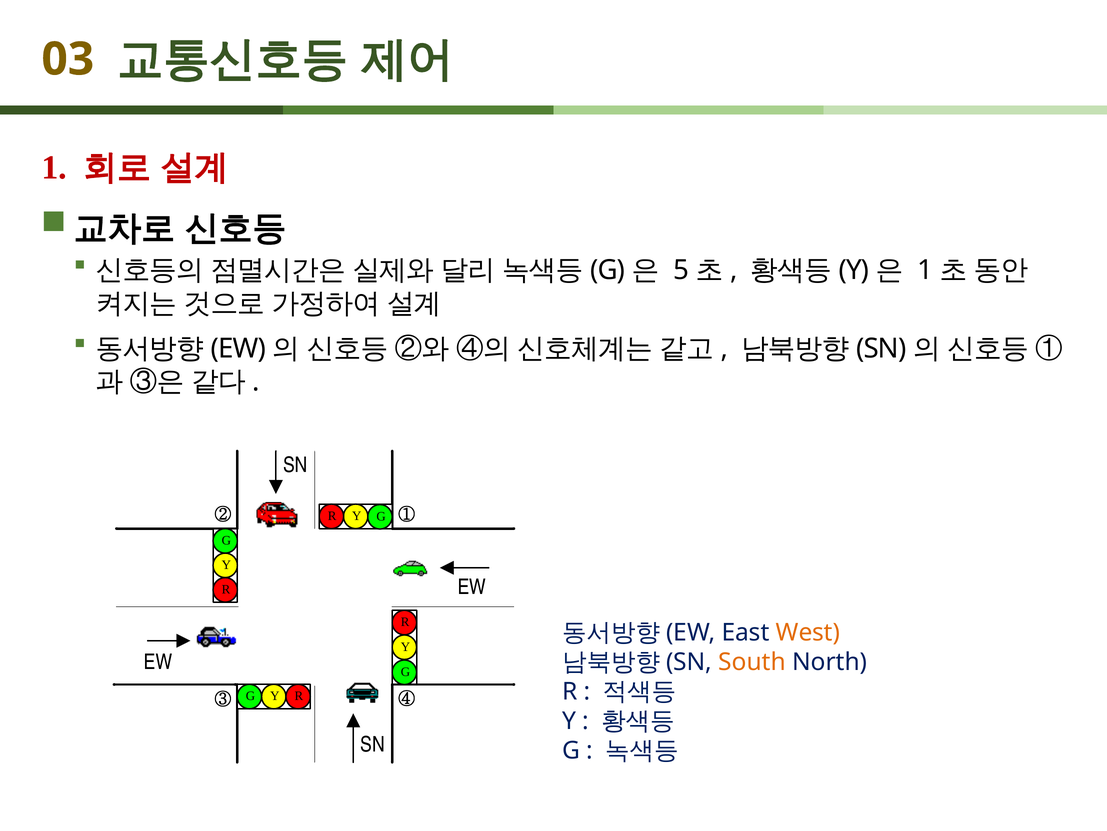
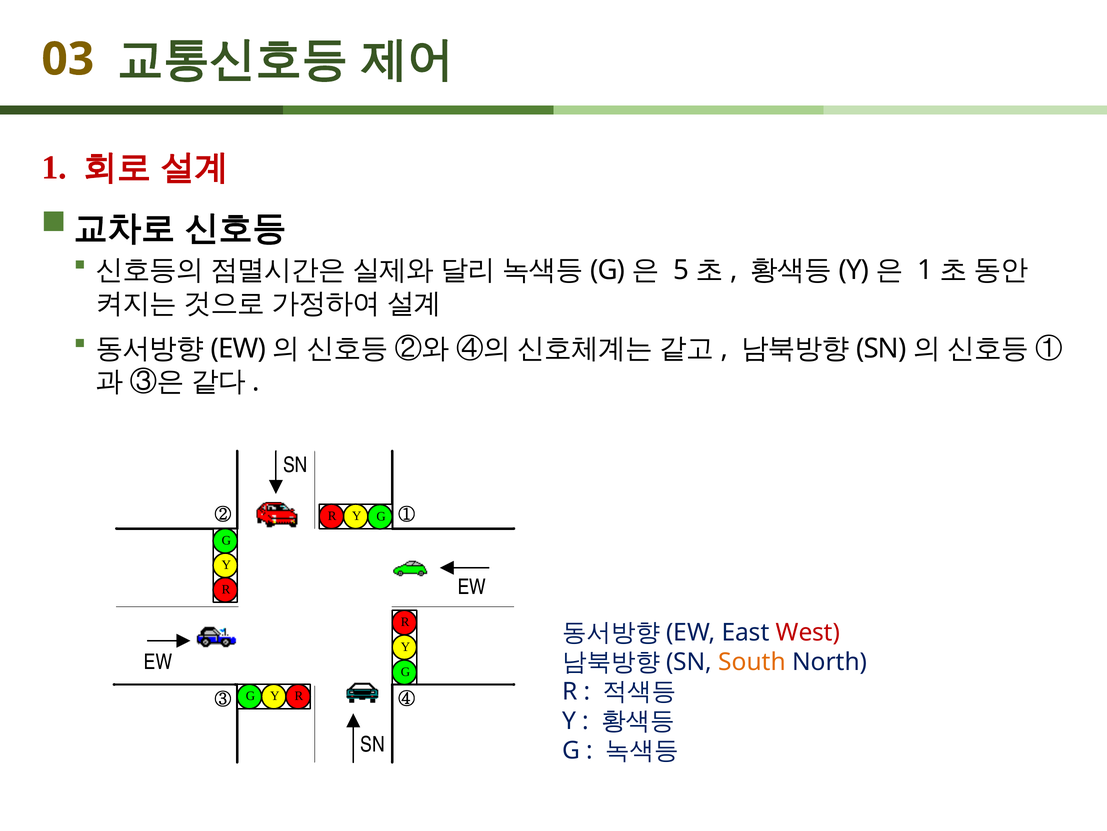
West colour: orange -> red (808, 632)
